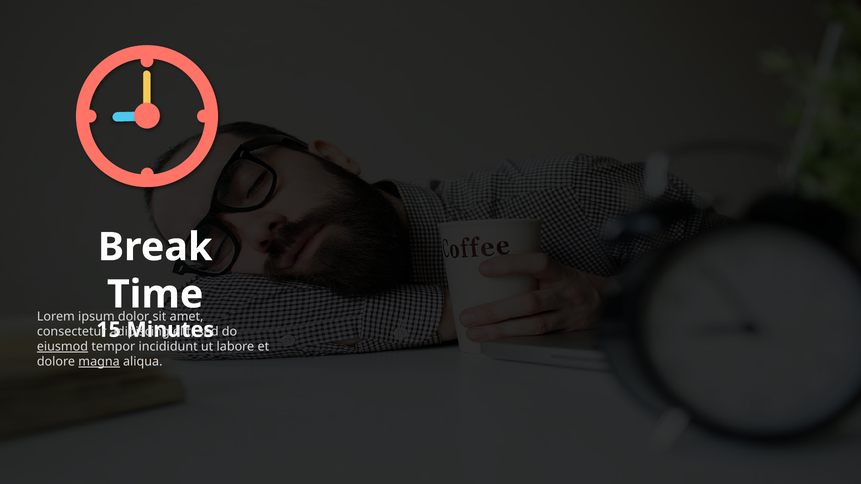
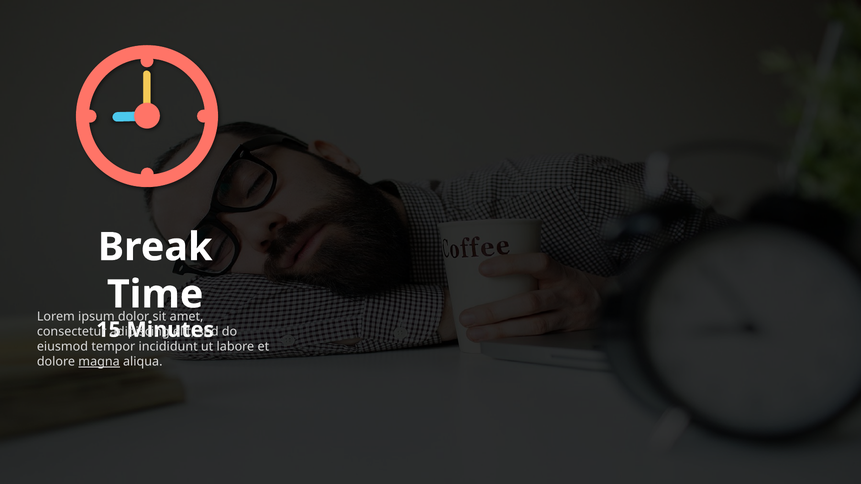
eiusmod underline: present -> none (62, 347)
